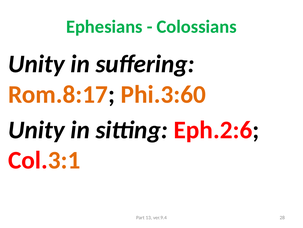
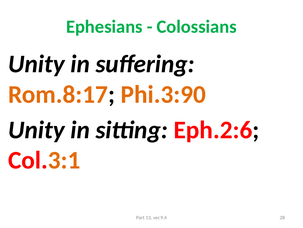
Phi.3:60: Phi.3:60 -> Phi.3:90 (163, 94)
